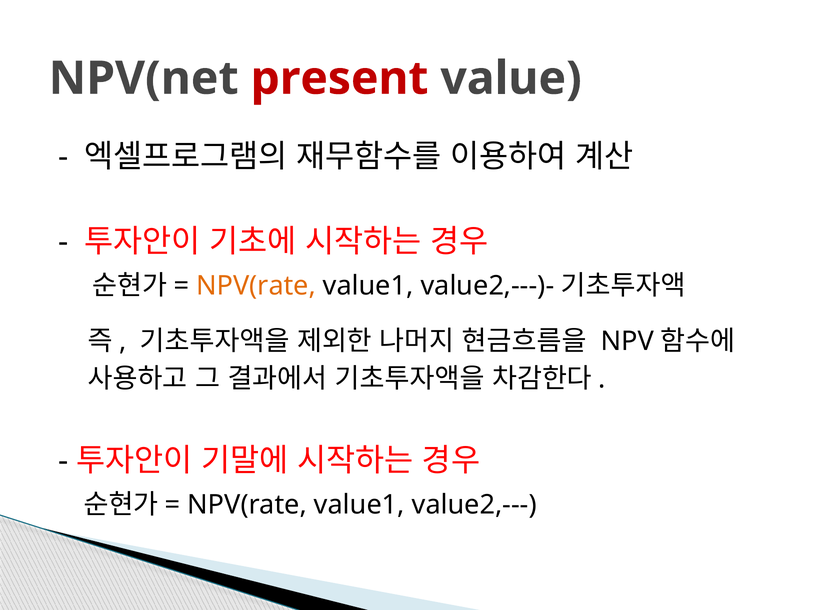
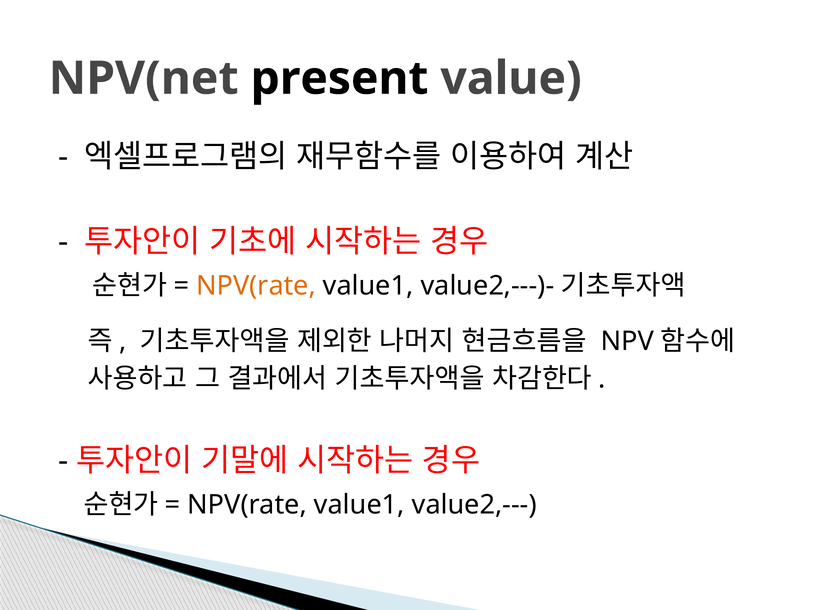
present colour: red -> black (340, 78)
